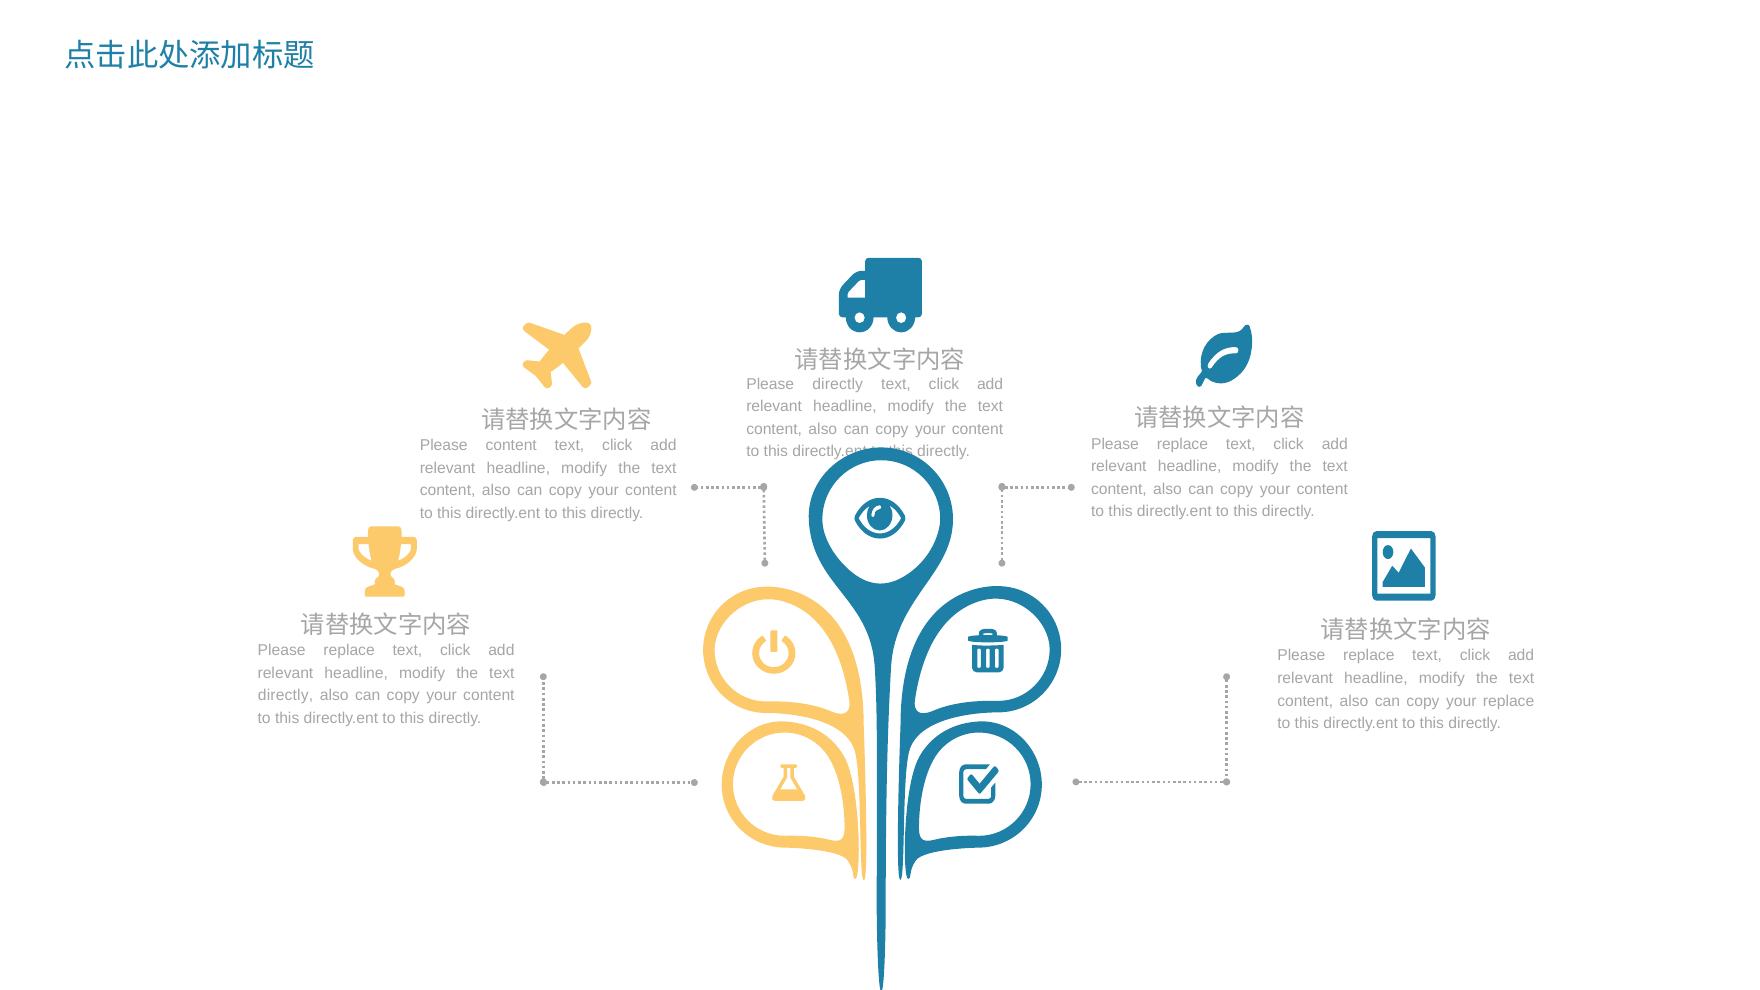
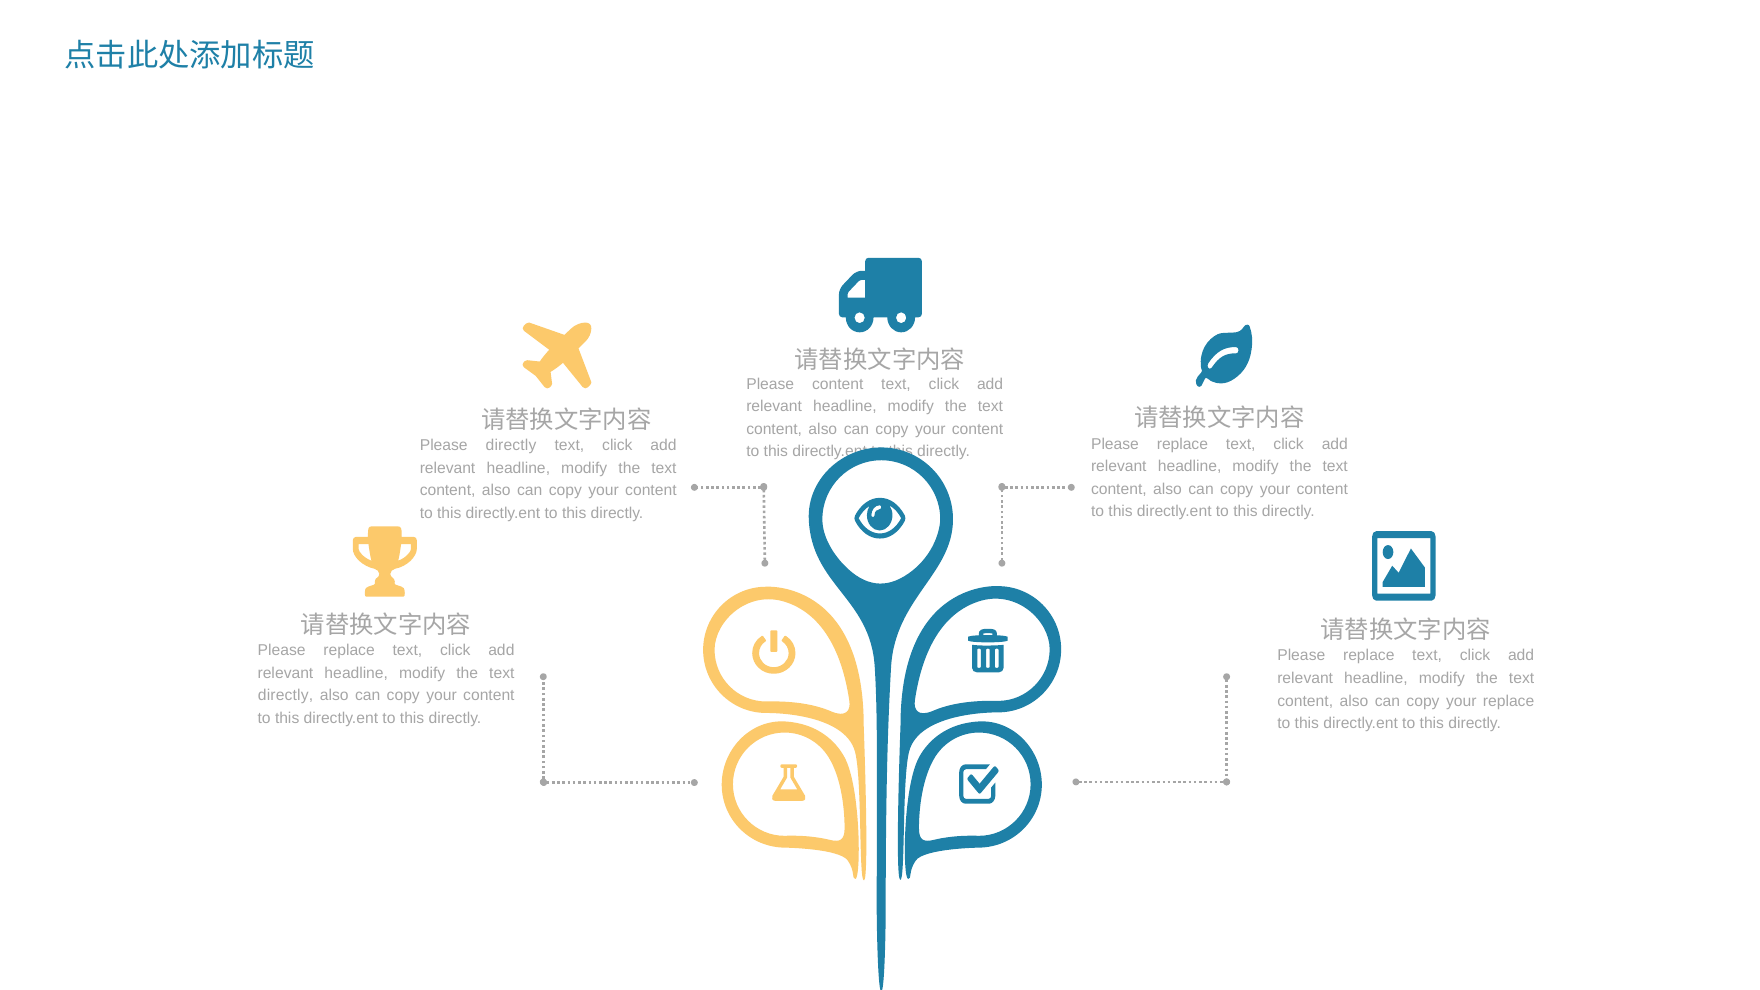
Please directly: directly -> content (838, 384)
Please content: content -> directly (511, 446)
